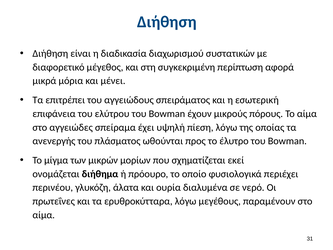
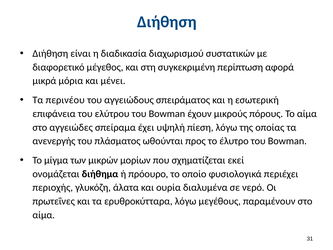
επιτρέπει: επιτρέπει -> περινέου (65, 100)
περινέου: περινέου -> περιοχής (53, 187)
